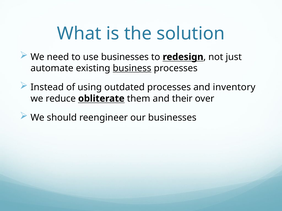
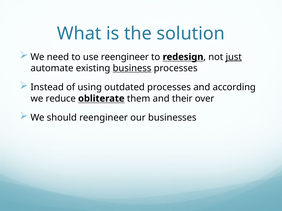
use businesses: businesses -> reengineer (125, 57)
just underline: none -> present (234, 57)
inventory: inventory -> according (234, 87)
